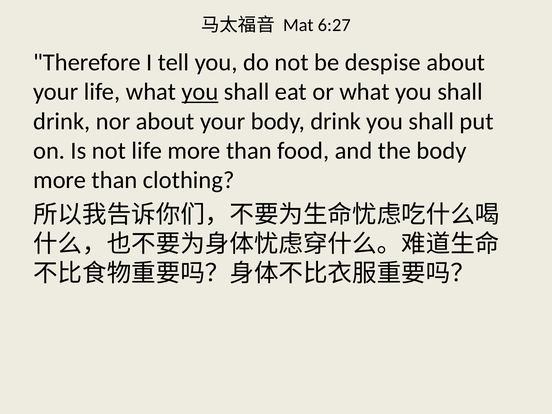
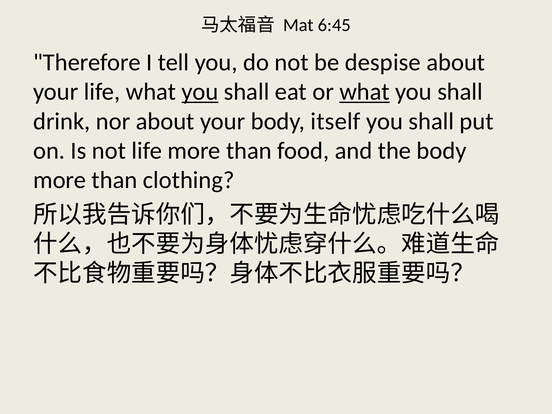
6:27: 6:27 -> 6:45 (334, 25)
what underline: none -> present (365, 92)
body drink: drink -> itself (336, 121)
